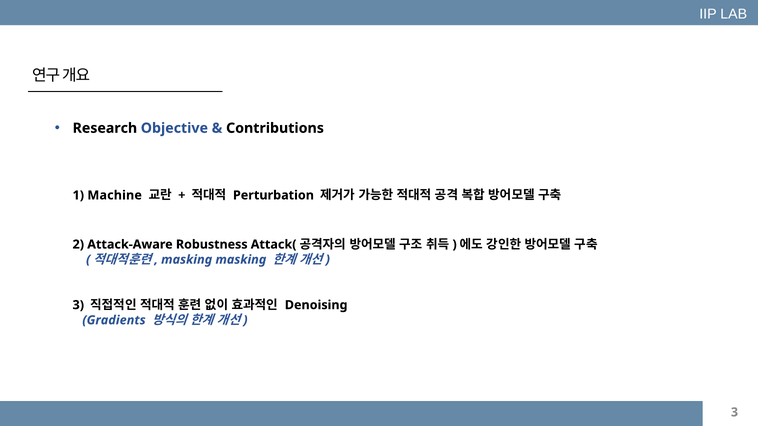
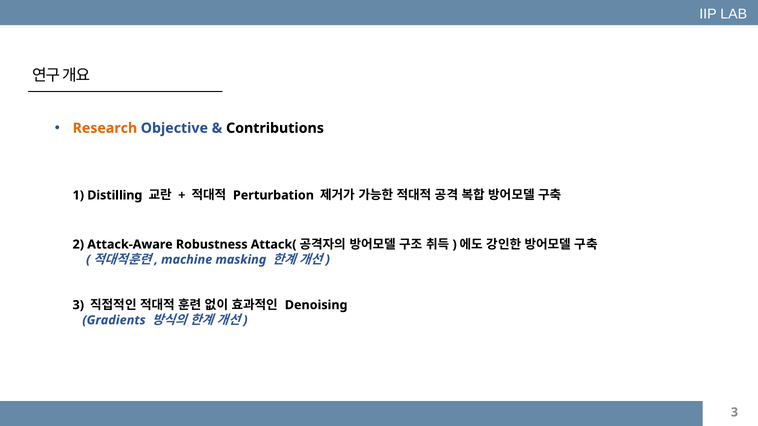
Research colour: black -> orange (105, 128)
Machine: Machine -> Distilling (115, 195)
masking: masking -> machine (187, 260)
